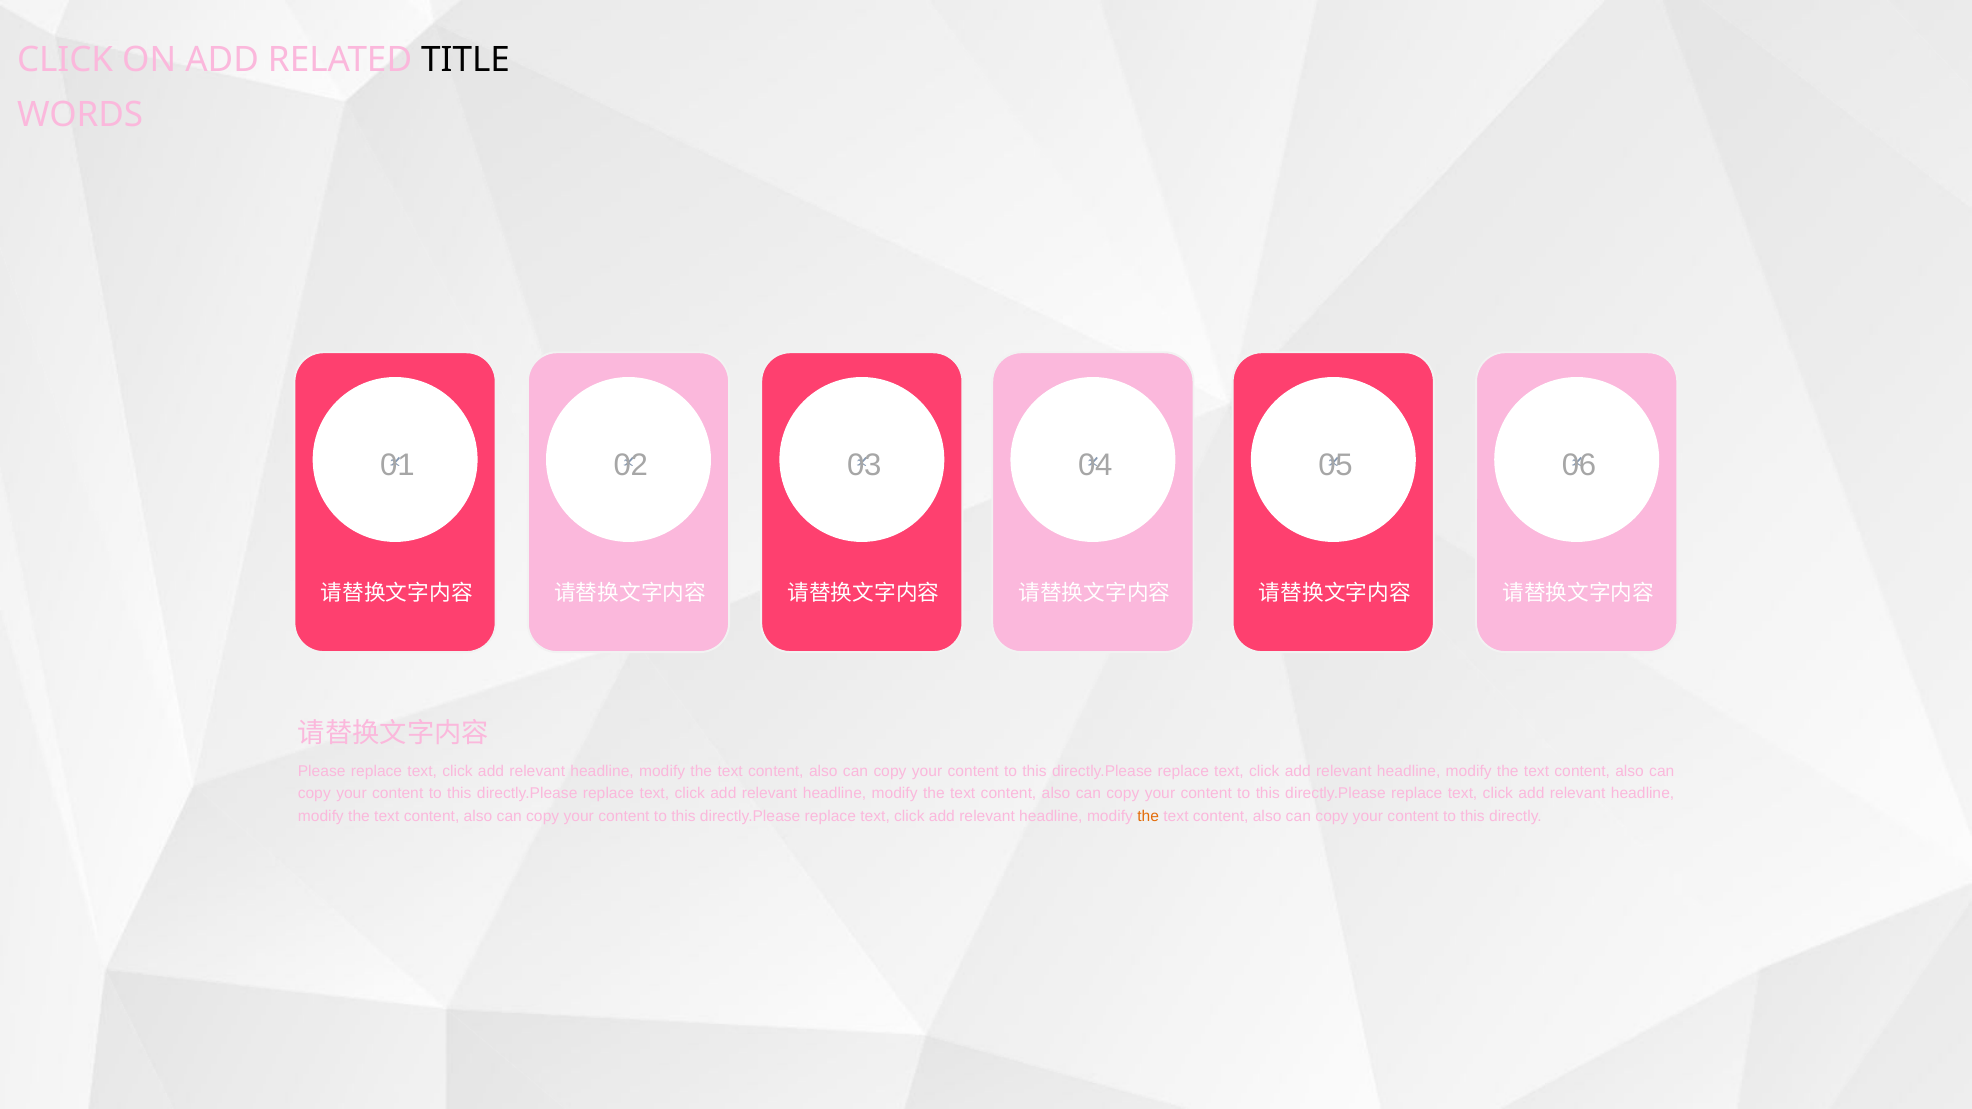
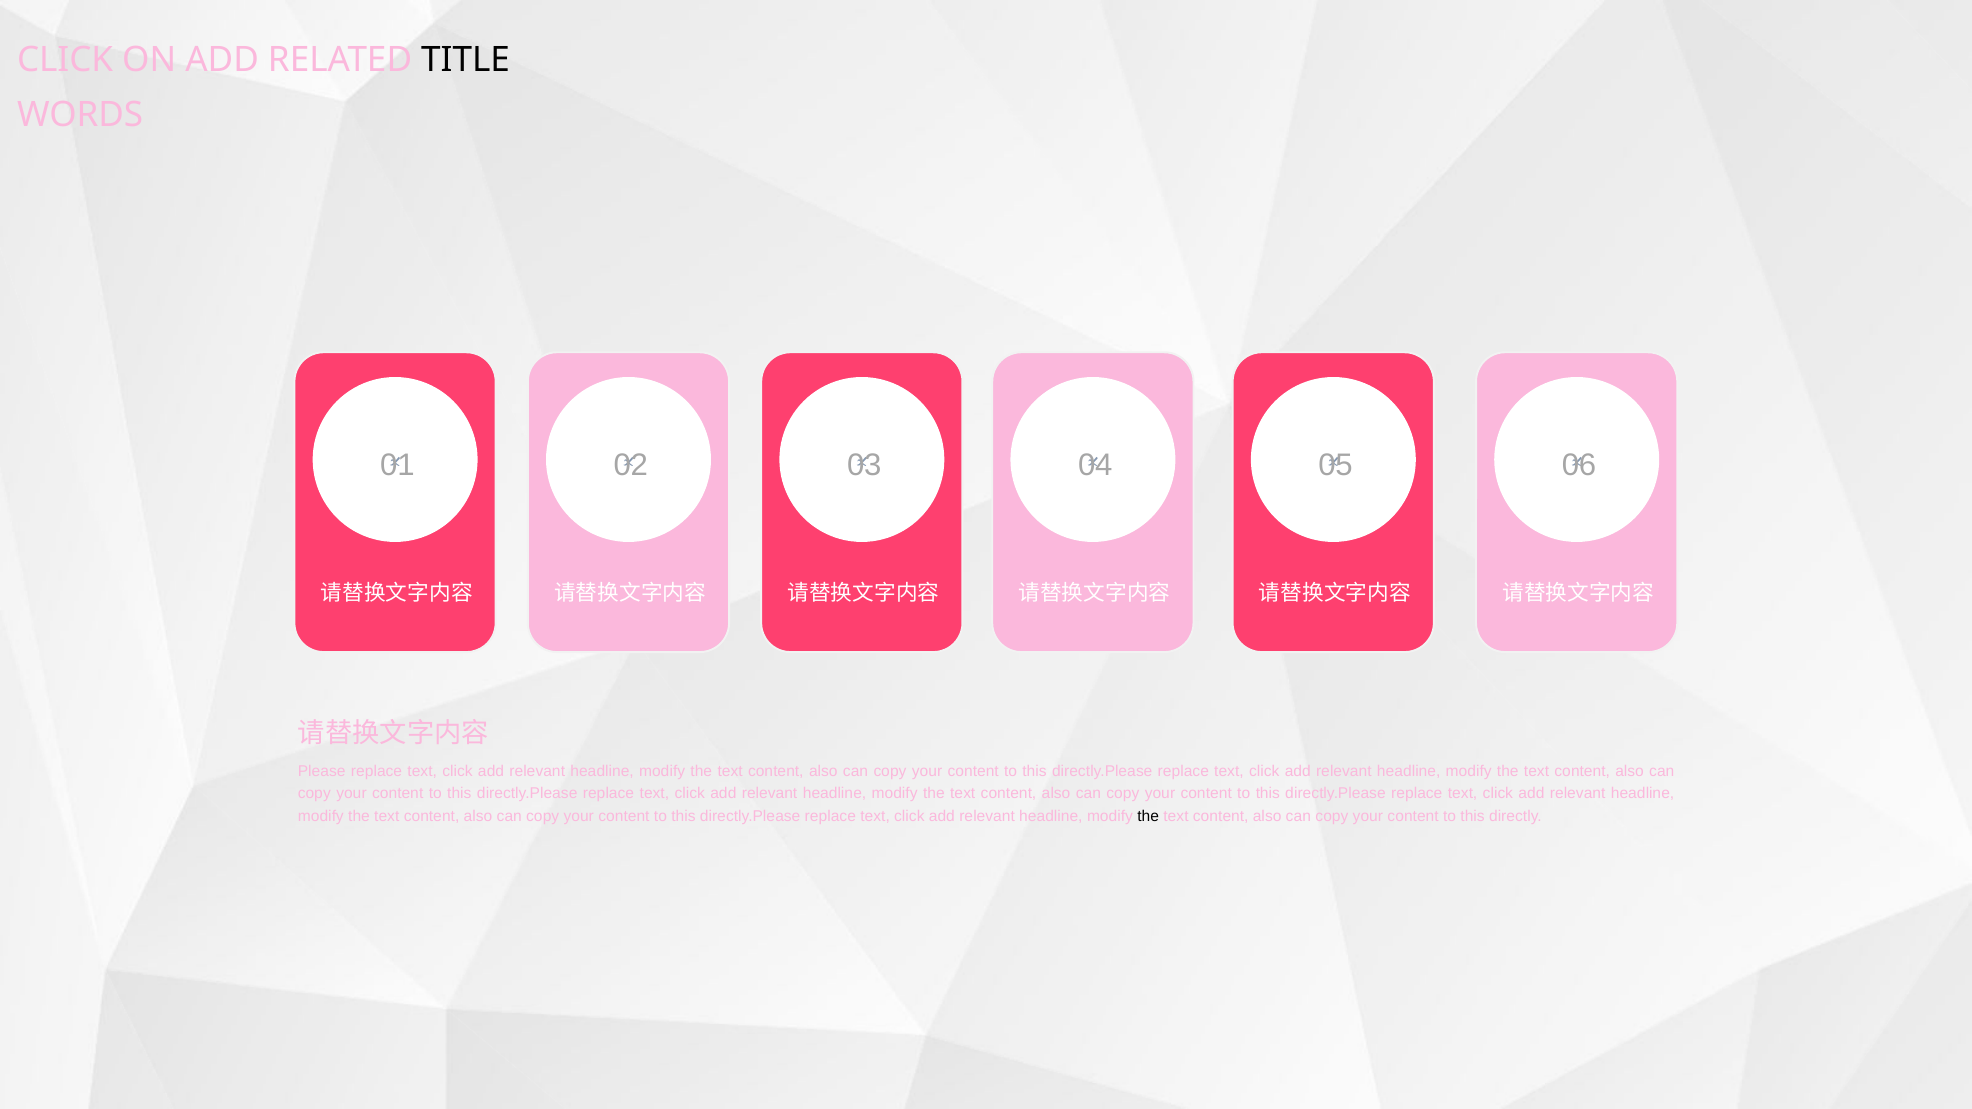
the colour: orange -> black (1148, 816)
